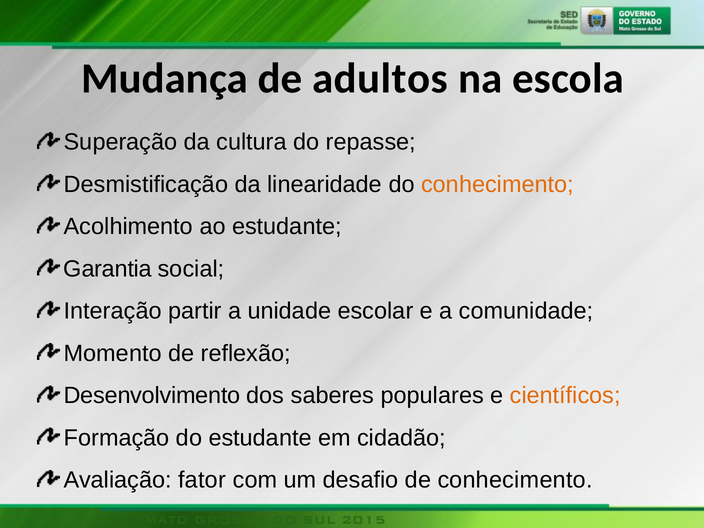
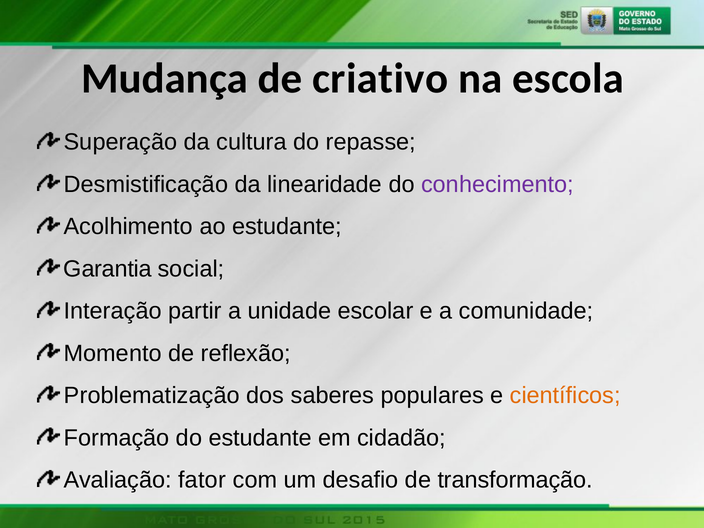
adultos: adultos -> criativo (380, 78)
conhecimento colour: orange -> purple (497, 184)
Desenvolvimento: Desenvolvimento -> Problematização (152, 396)
de conhecimento: conhecimento -> transformação (515, 480)
